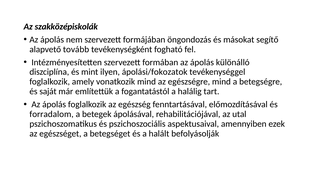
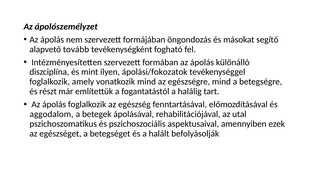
szakközépiskolák: szakközépiskolák -> ápolószemélyzet (66, 27)
saját: saját -> részt (48, 92)
forradalom: forradalom -> aggodalom (52, 114)
